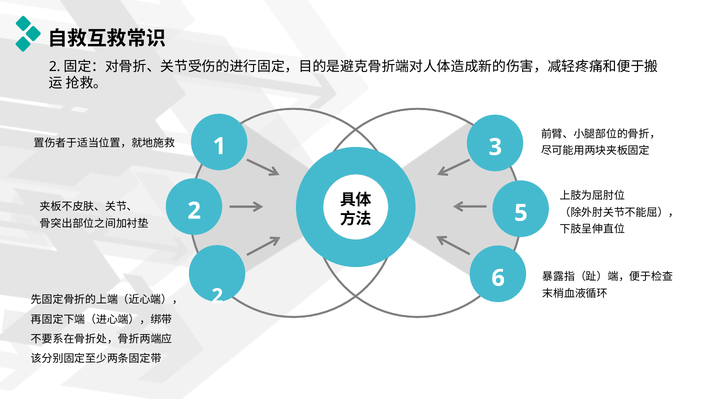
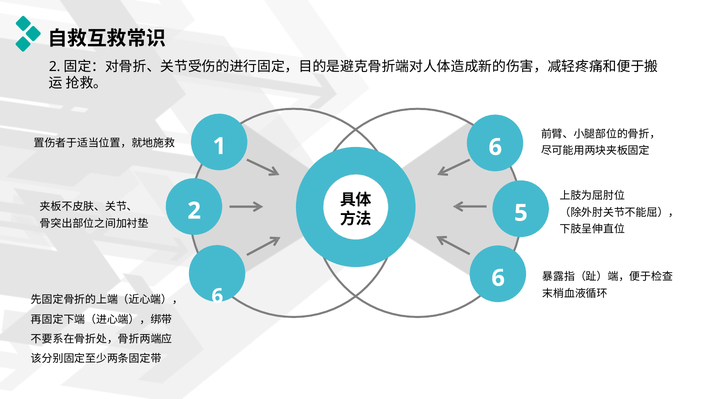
1 3: 3 -> 6 (495, 147)
2: 2 -> 6 (217, 296)
